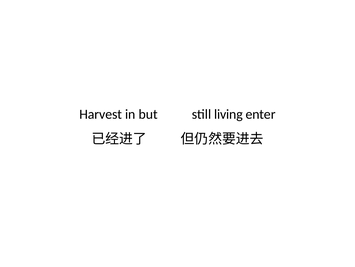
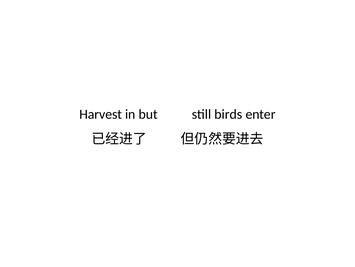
living: living -> birds (228, 114)
